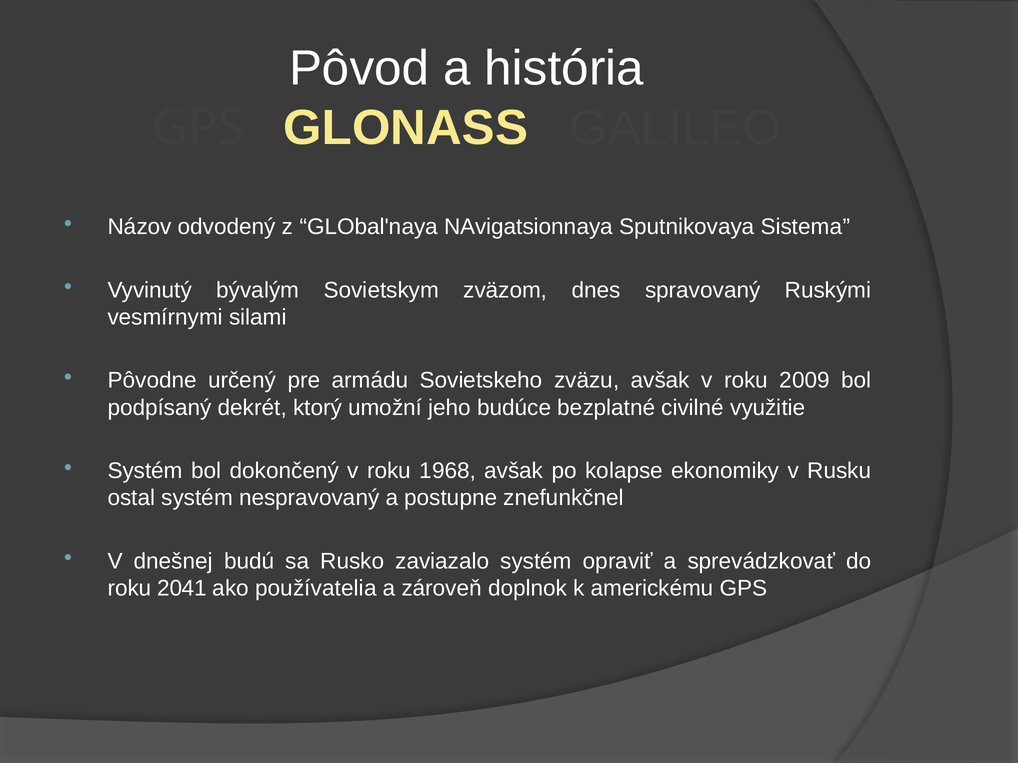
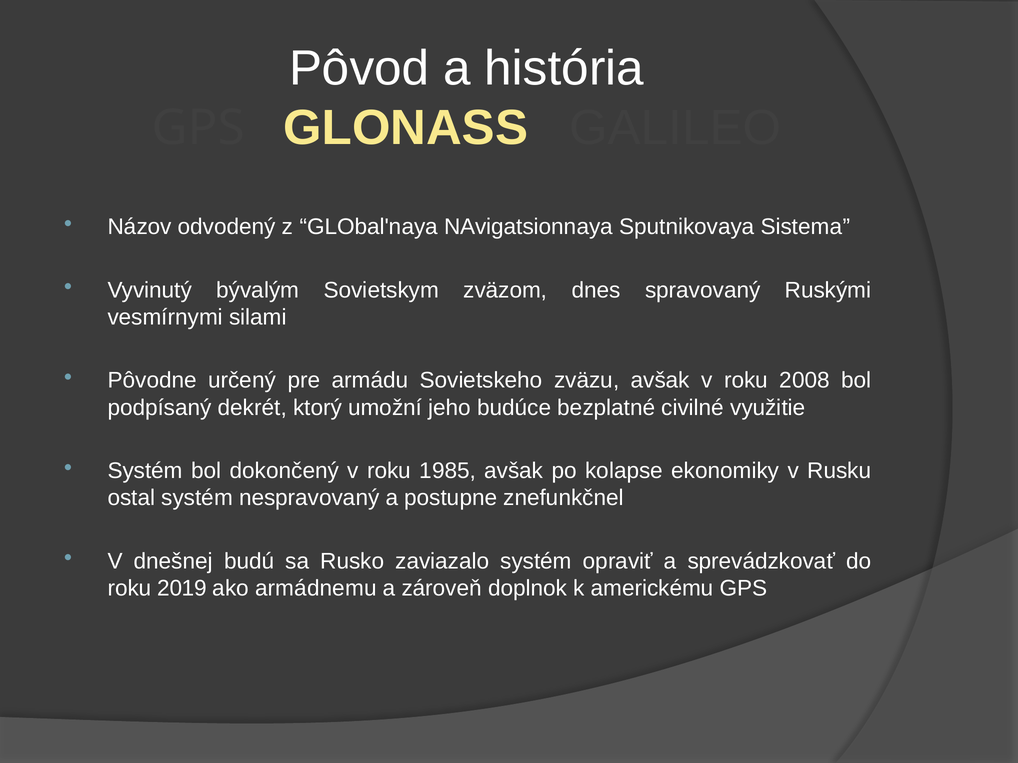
2009: 2009 -> 2008 (805, 381)
1968: 1968 -> 1985 (448, 471)
2041: 2041 -> 2019 (182, 589)
používatelia: používatelia -> armádnemu (316, 589)
